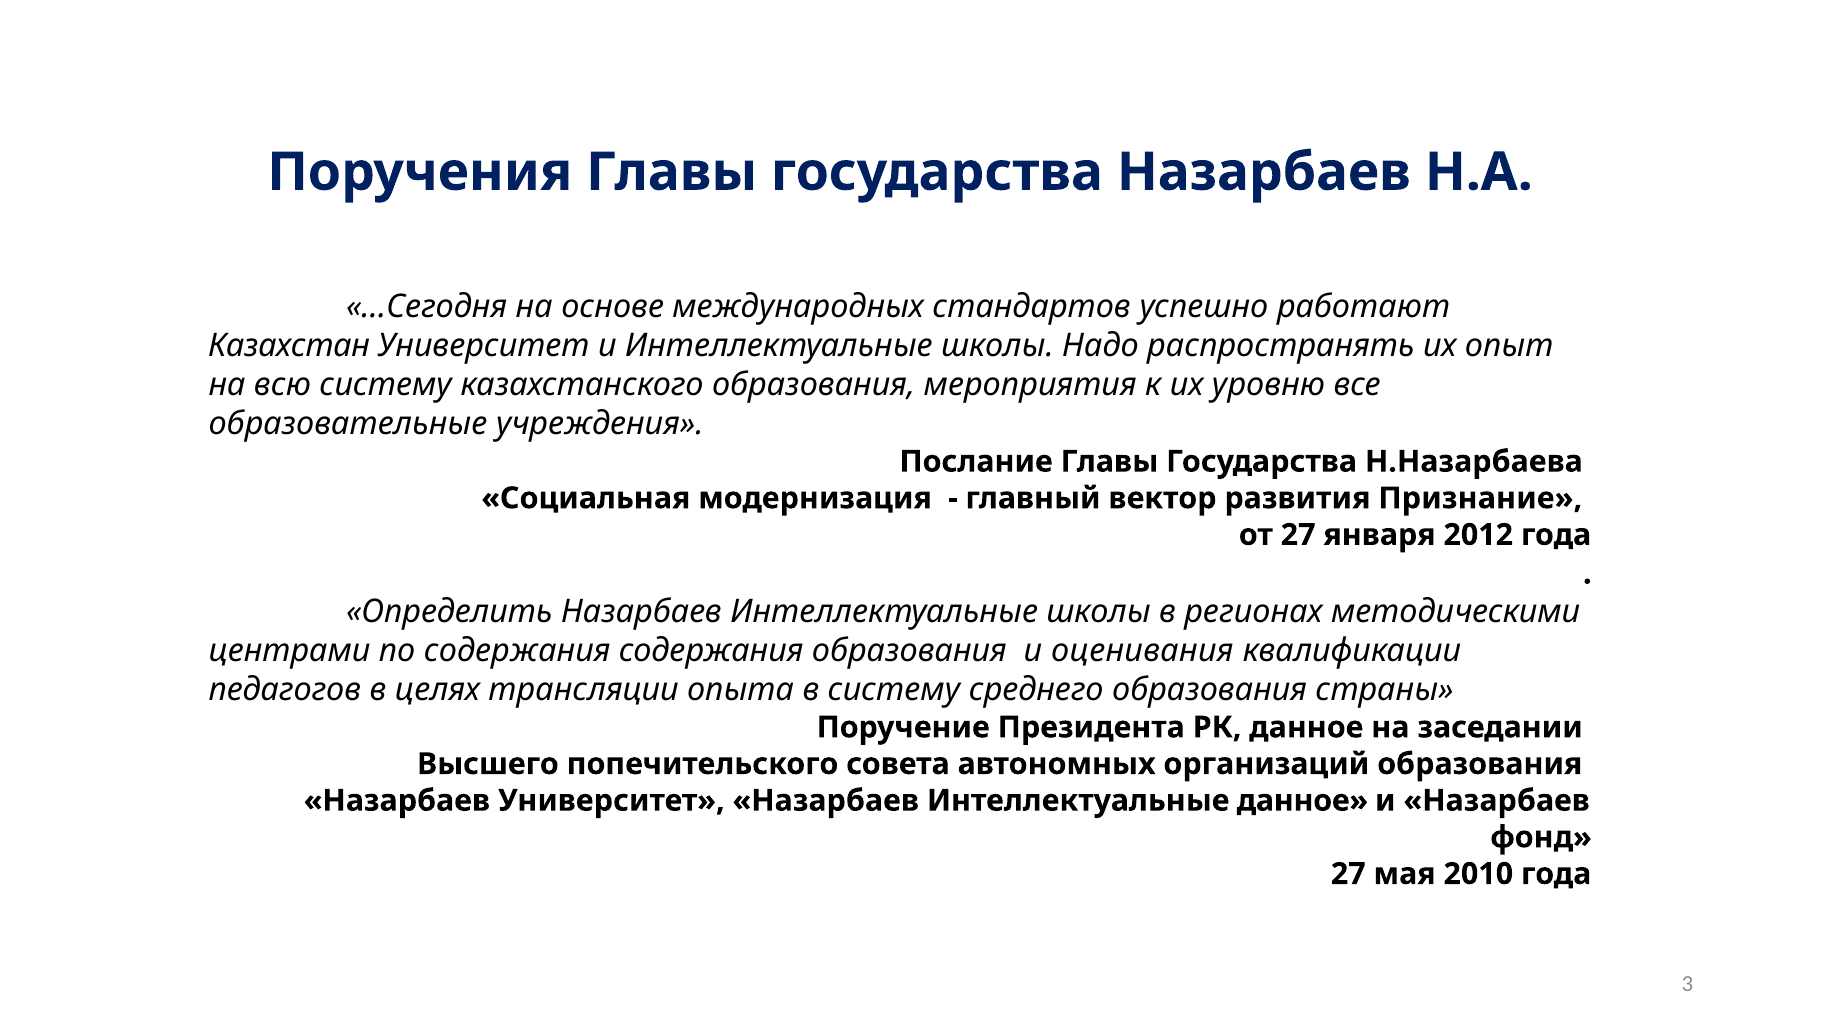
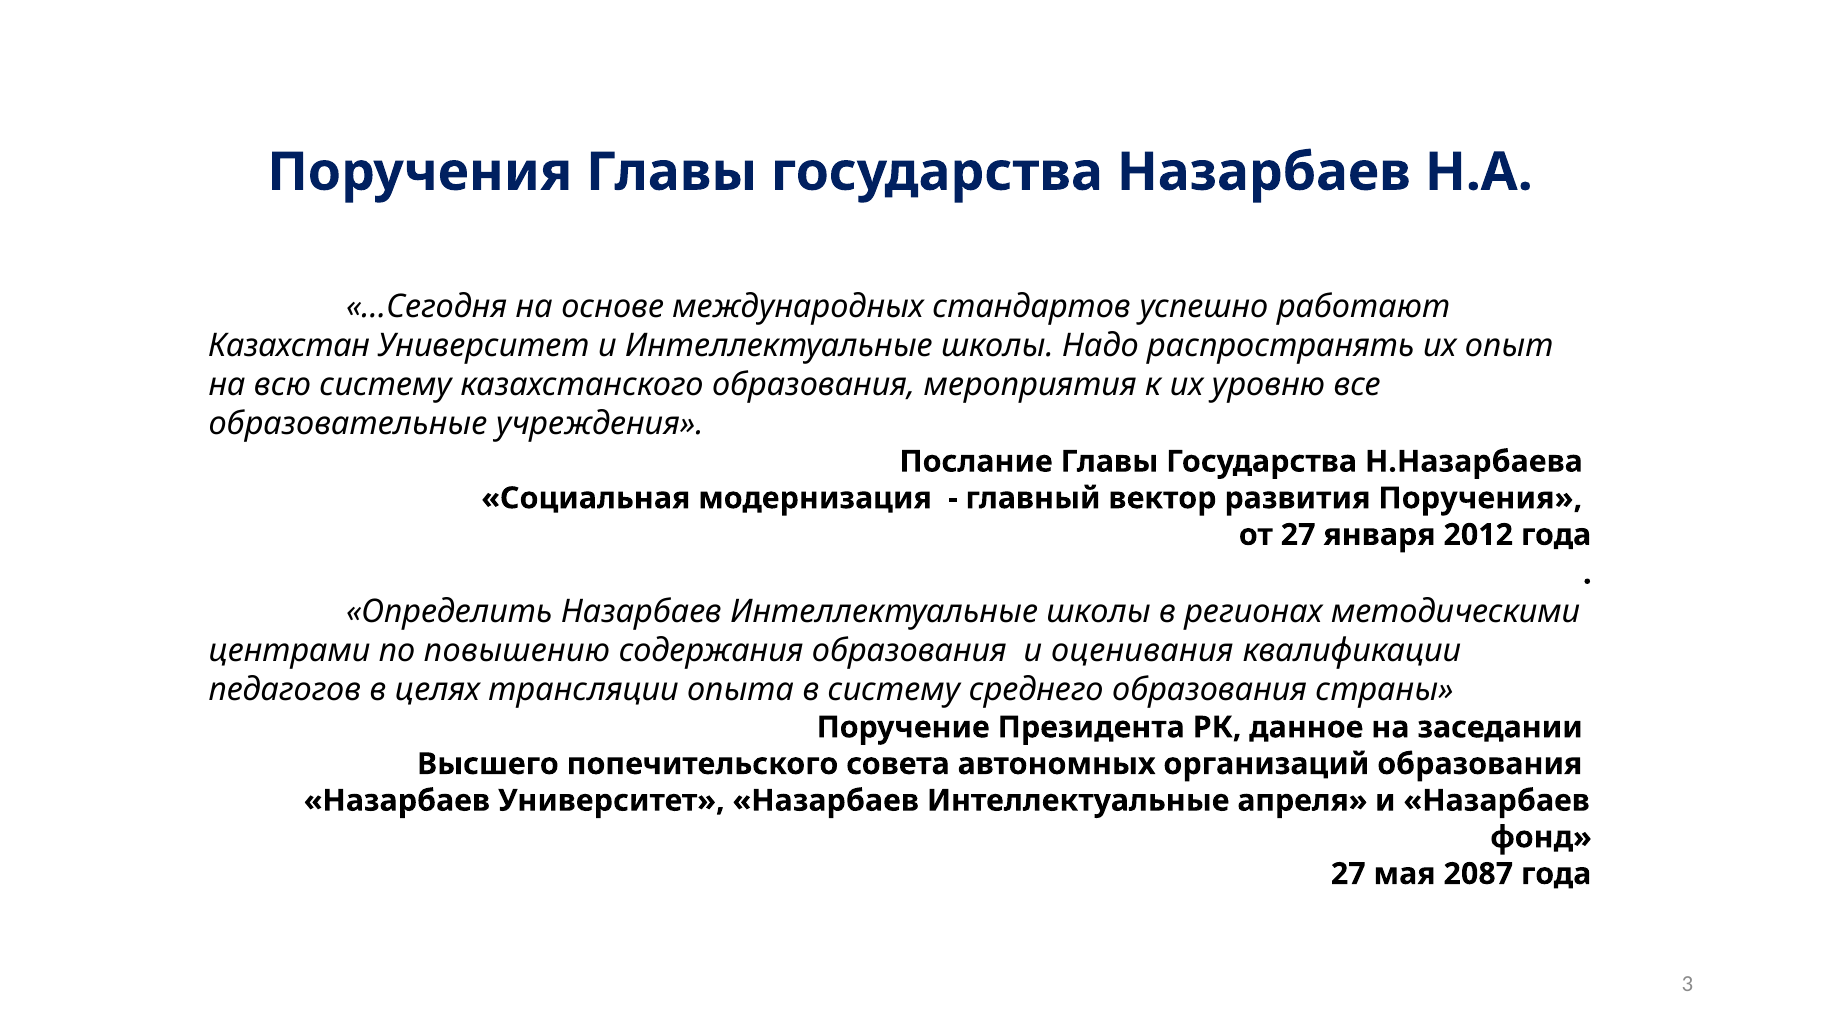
развития Признание: Признание -> Поручения (1480, 498)
по содержания: содержания -> повышению (517, 651)
Интеллектуальные данное: данное -> апреля (1302, 801)
2010: 2010 -> 2087 (1478, 874)
